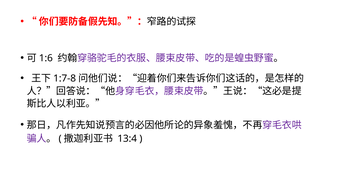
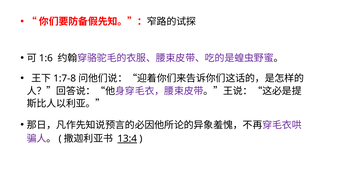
13:4 underline: none -> present (127, 139)
